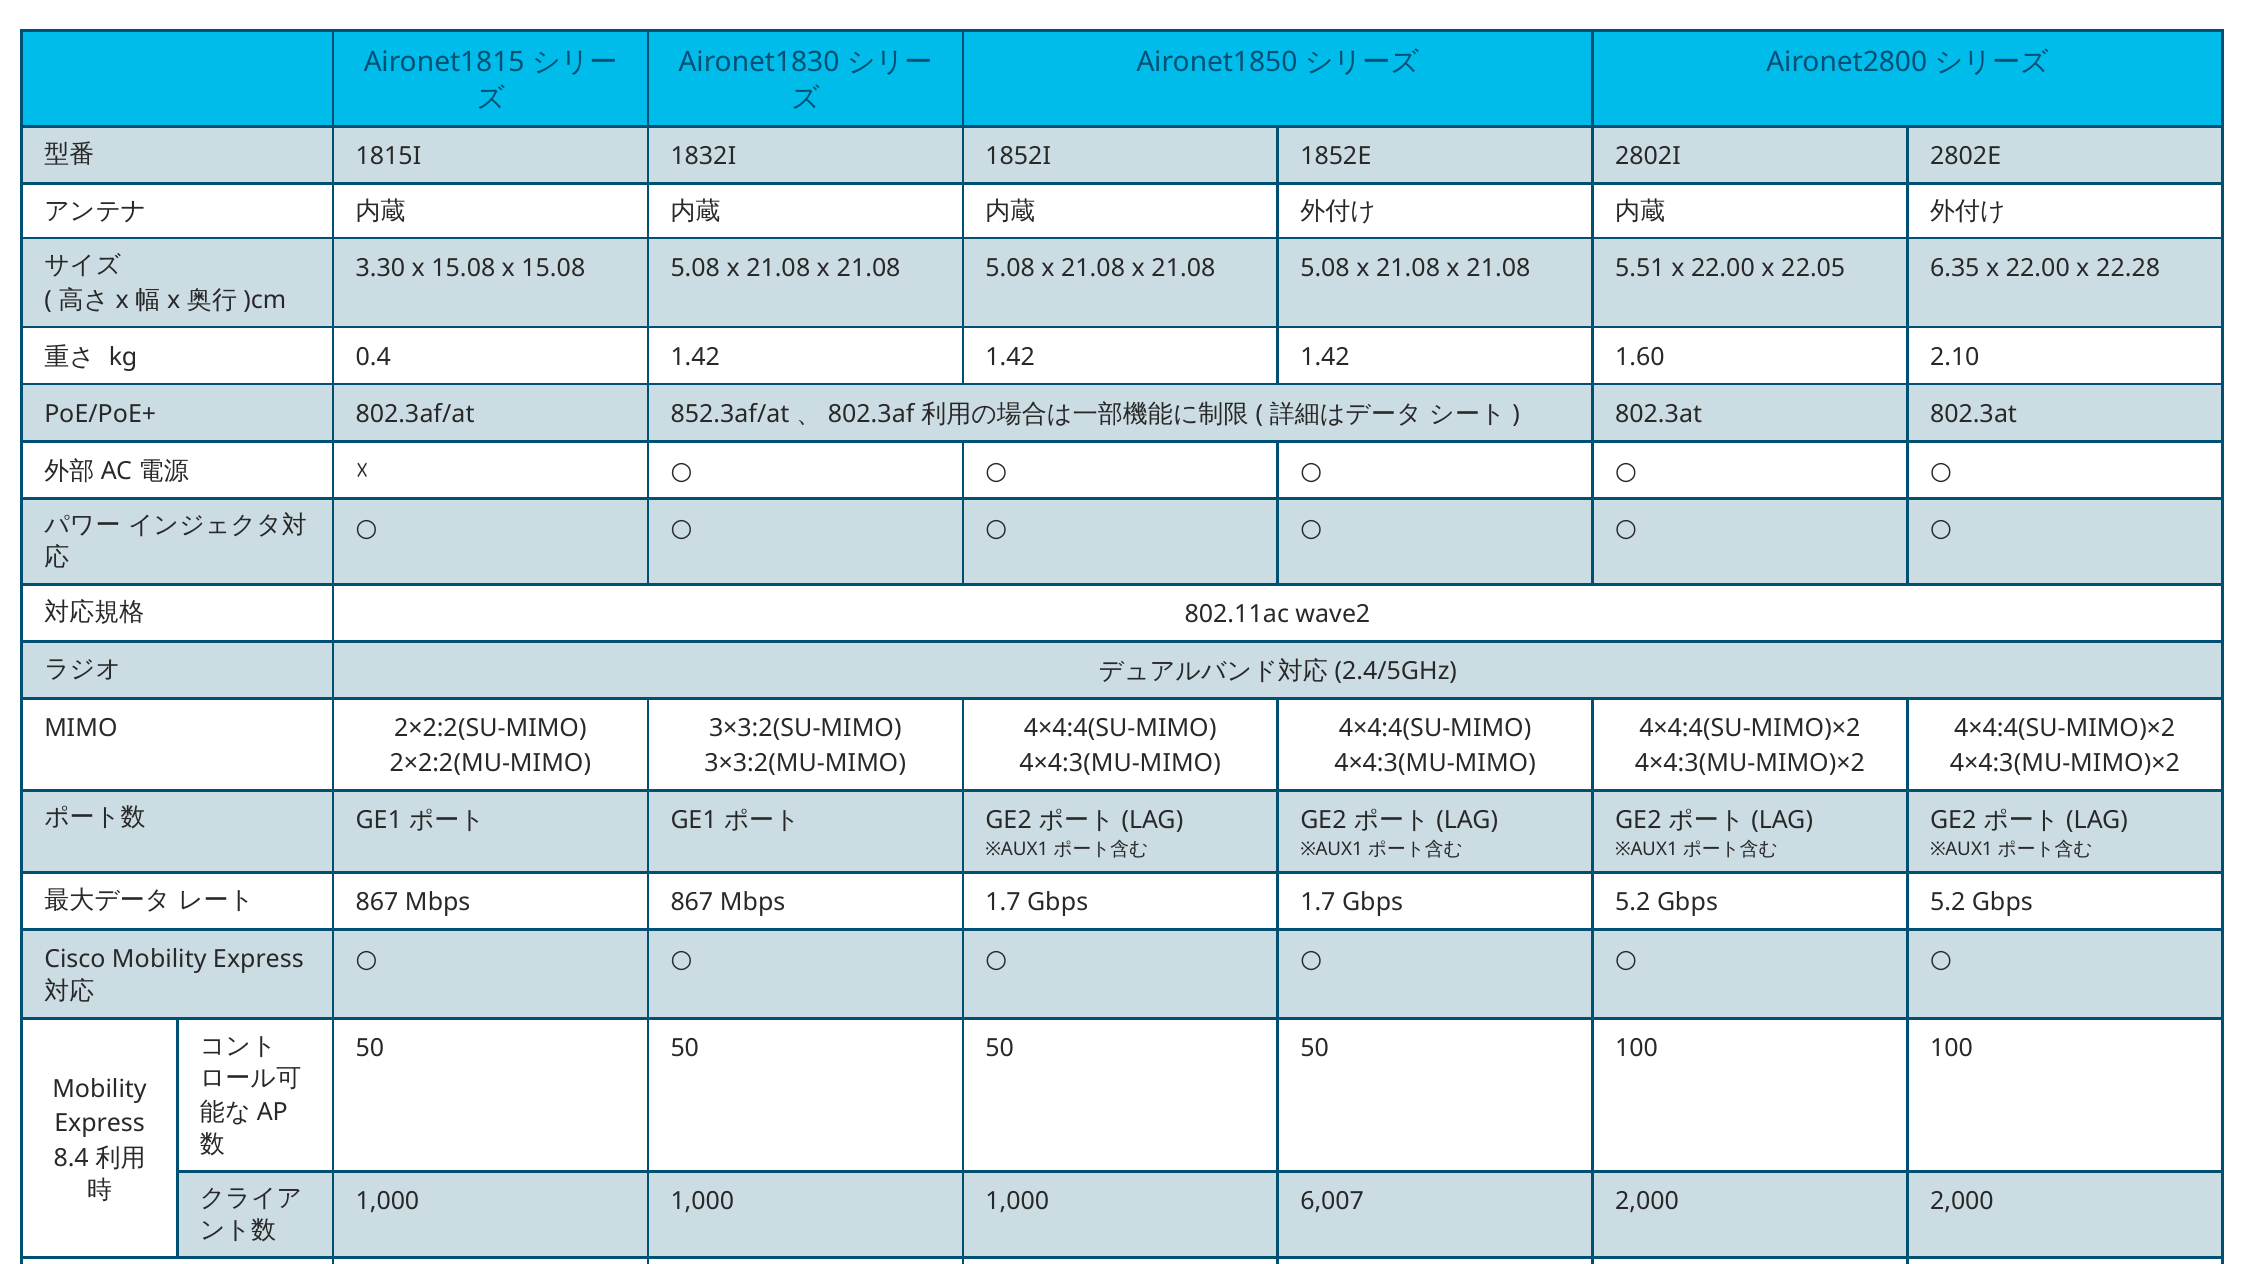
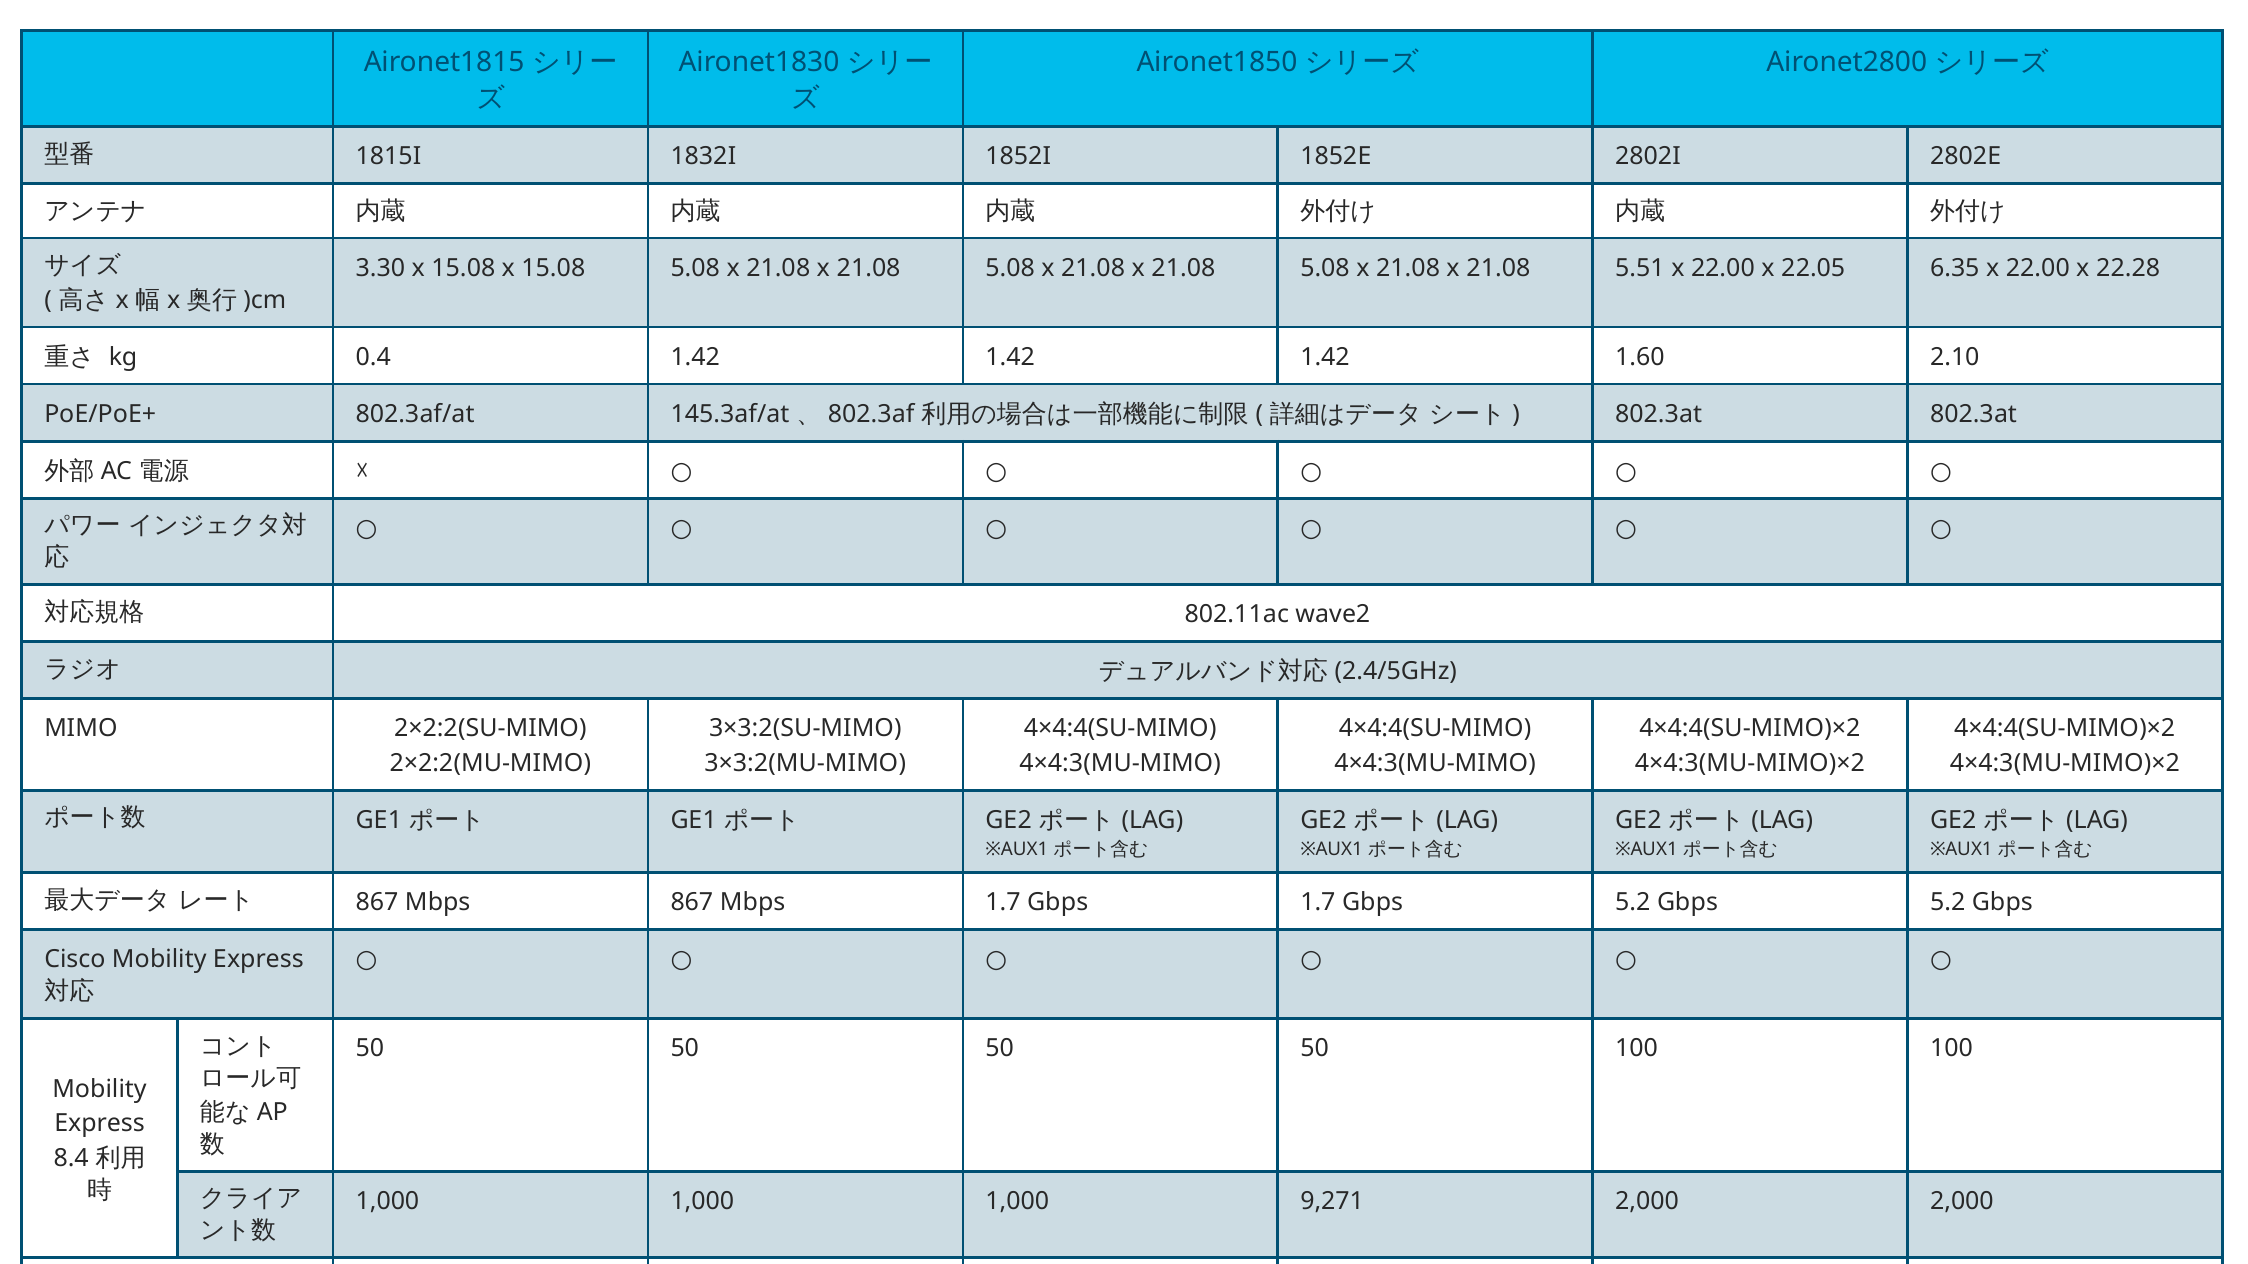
852.3af/at: 852.3af/at -> 145.3af/at (730, 414)
6,007: 6,007 -> 9,271 (1332, 1202)
